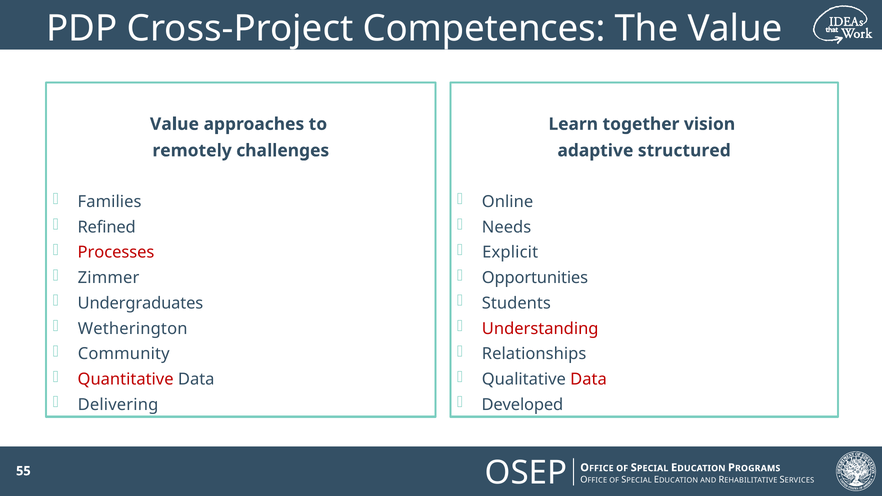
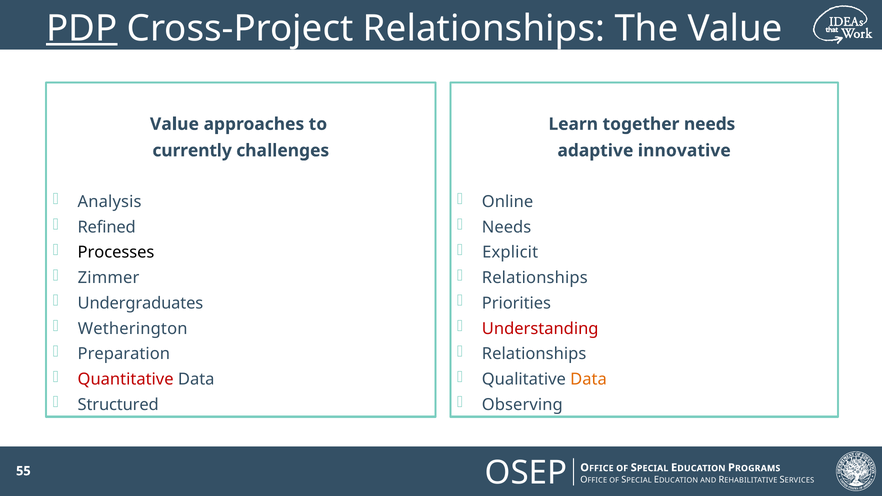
PDP underline: none -> present (82, 29)
Cross-Project Competences: Competences -> Relationships (484, 29)
together vision: vision -> needs (710, 124)
remotely: remotely -> currently (192, 151)
structured: structured -> innovative (684, 151)
Families: Families -> Analysis (110, 202)
Processes colour: red -> black (116, 253)
Opportunities: Opportunities -> Relationships (535, 278)
Students: Students -> Priorities (516, 303)
Community: Community -> Preparation (124, 354)
Data colour: red -> orange (589, 379)
Delivering: Delivering -> Structured (118, 405)
Developed: Developed -> Observing (522, 405)
